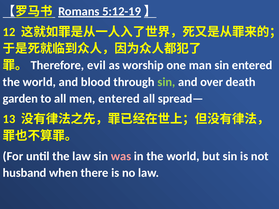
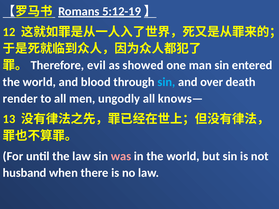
worship: worship -> showed (143, 65)
sin colour: light green -> light blue (166, 82)
garden: garden -> render (20, 99)
men entered: entered -> ungodly (119, 99)
spread—: spread— -> knows— (181, 99)
